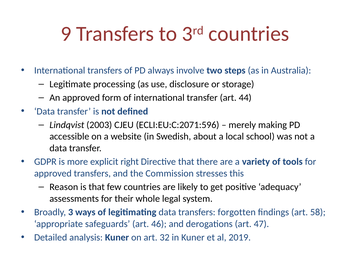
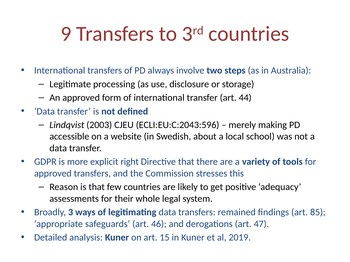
ECLI:EU:C:2071:596: ECLI:EU:C:2071:596 -> ECLI:EU:C:2043:596 (178, 125)
forgotten: forgotten -> remained (237, 213)
58: 58 -> 85 (318, 213)
32: 32 -> 15 (165, 238)
